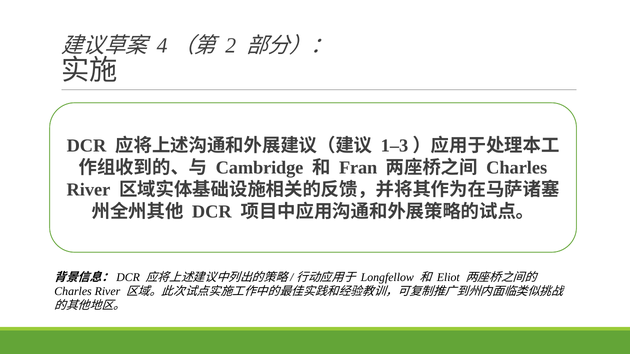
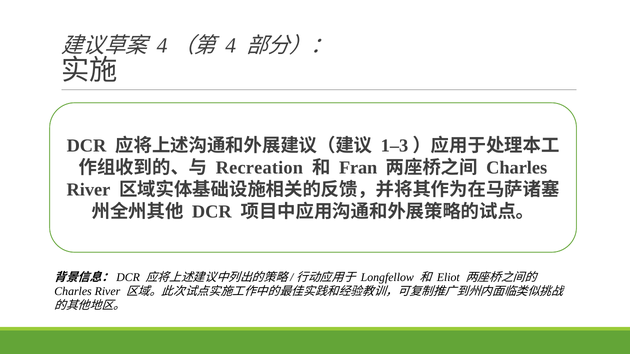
2: 2 -> 4 (231, 45)
Cambridge: Cambridge -> Recreation (259, 168)
